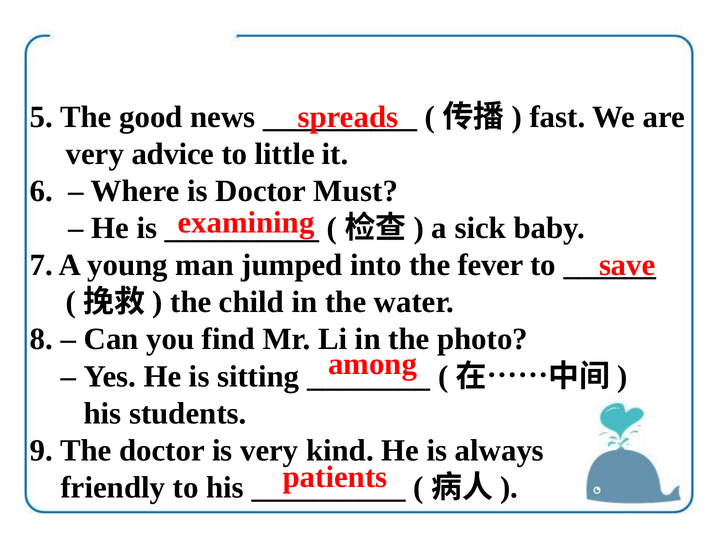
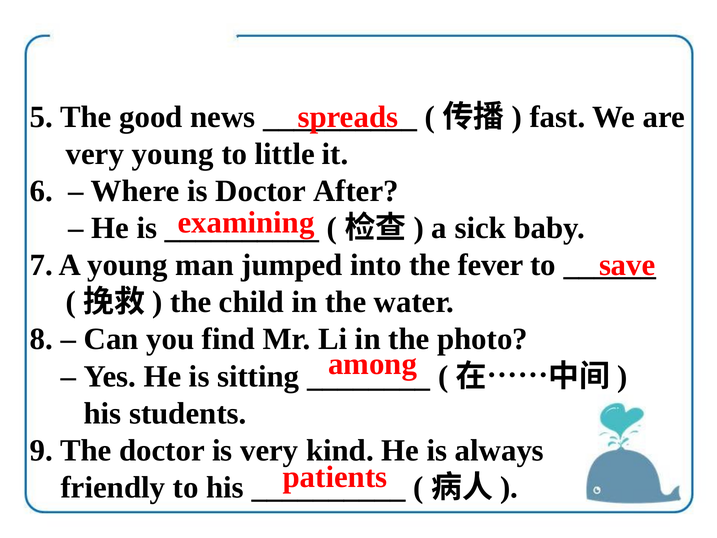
very advice: advice -> young (173, 154)
Must: Must -> After (356, 191)
